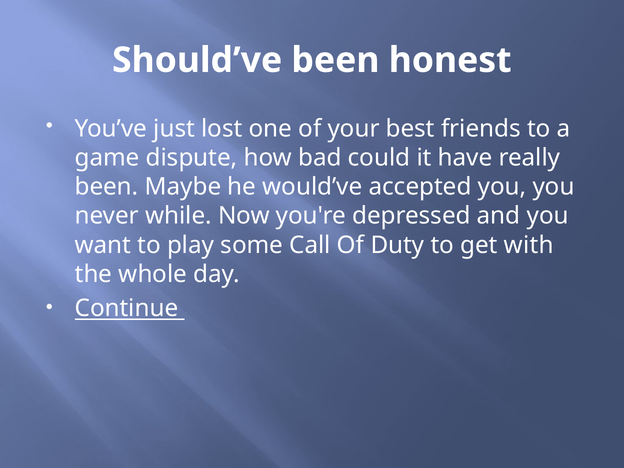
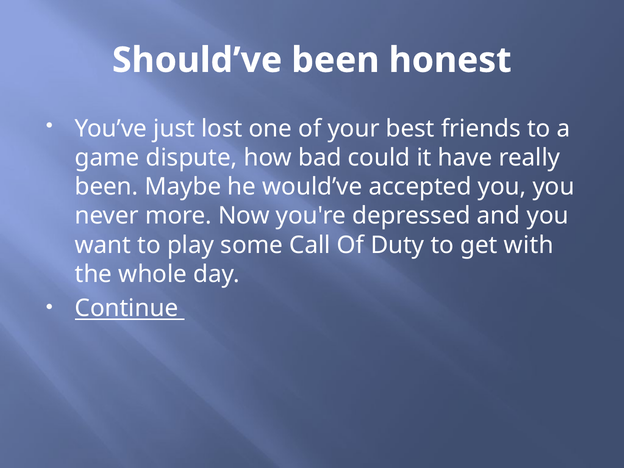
while: while -> more (179, 216)
